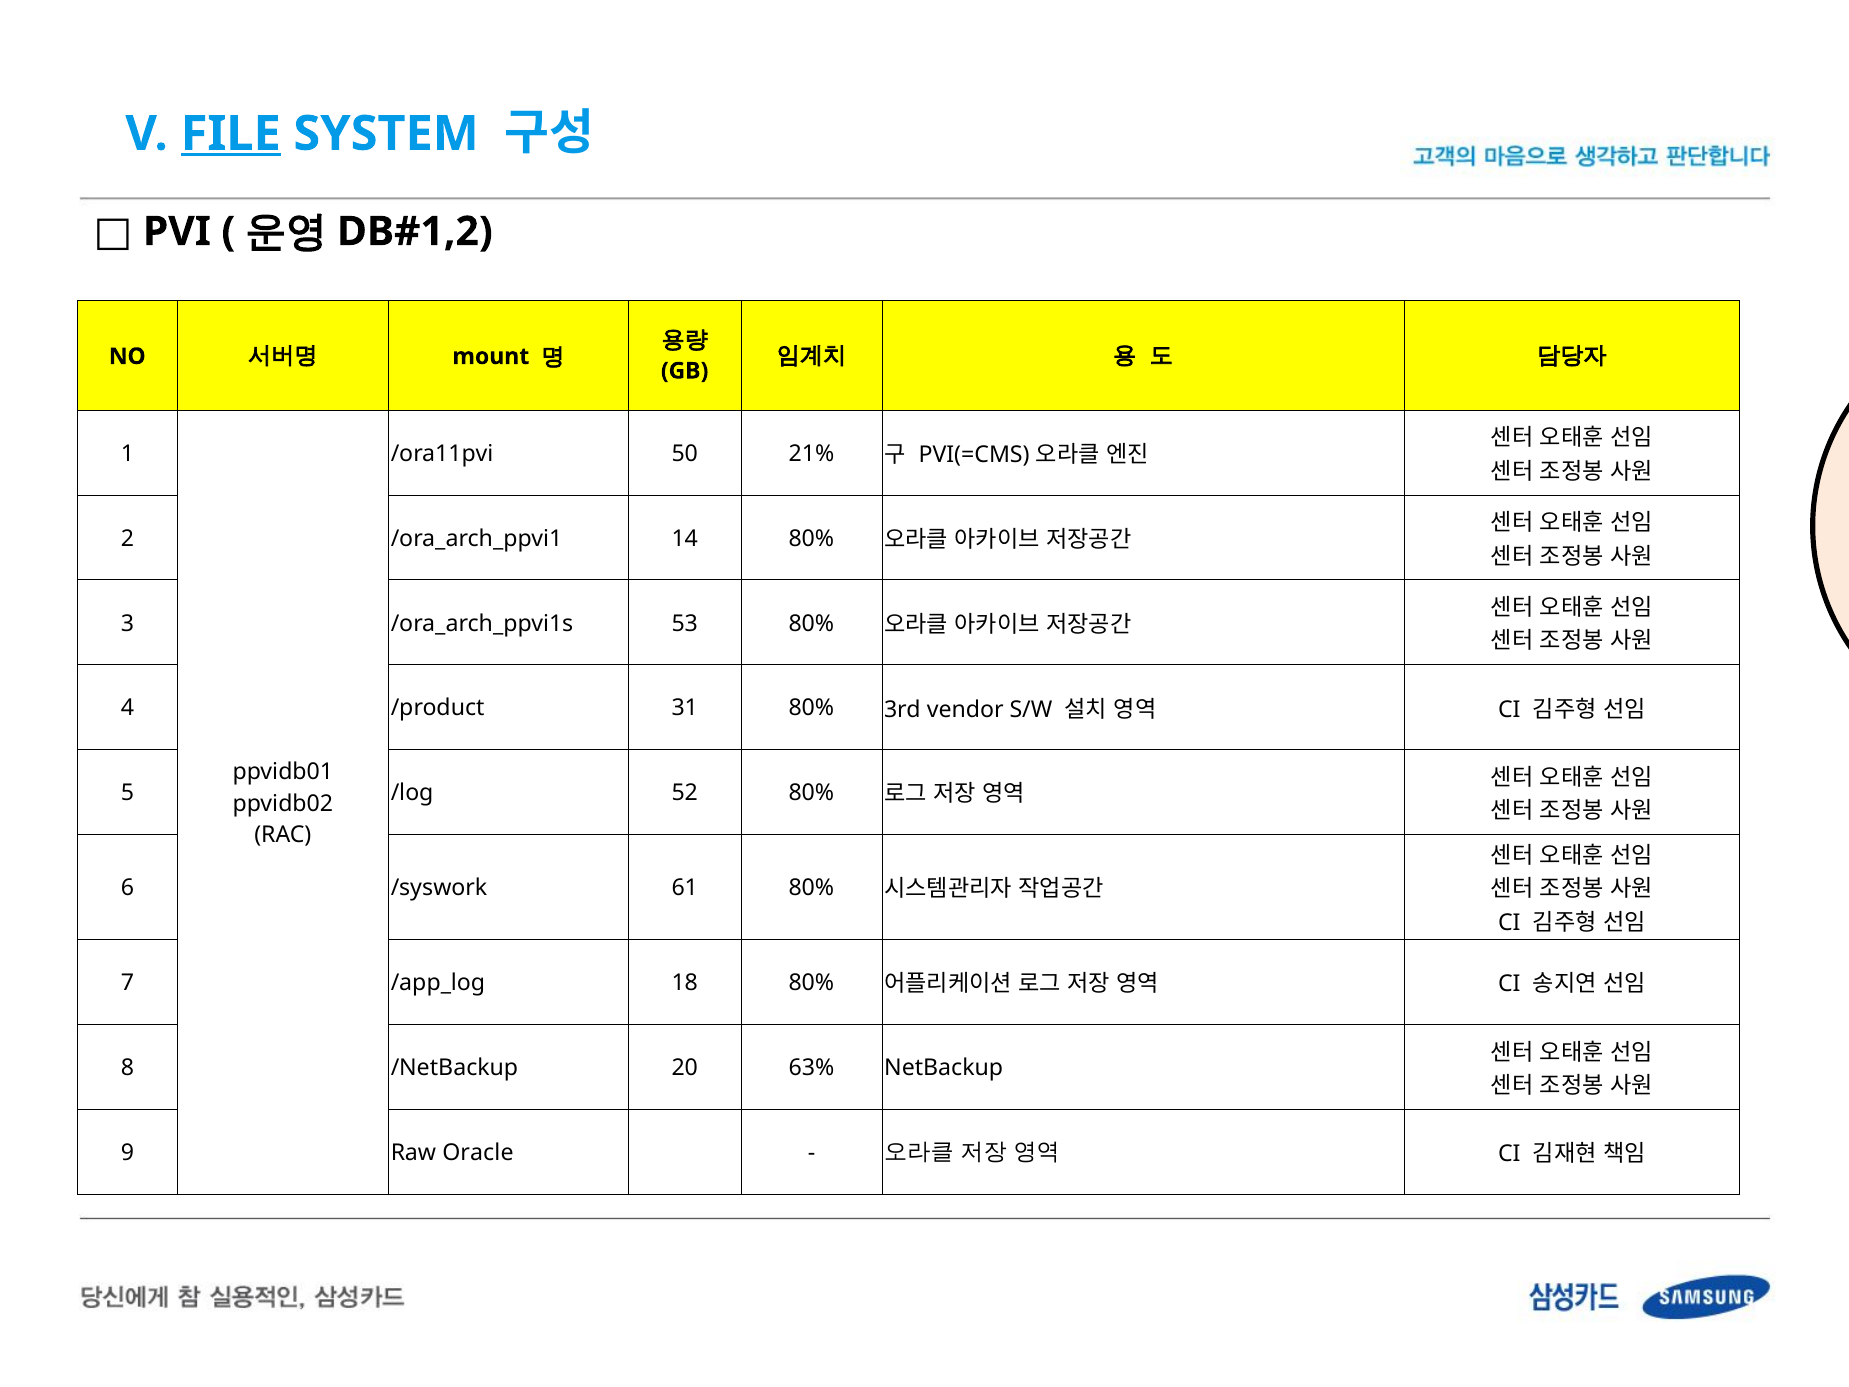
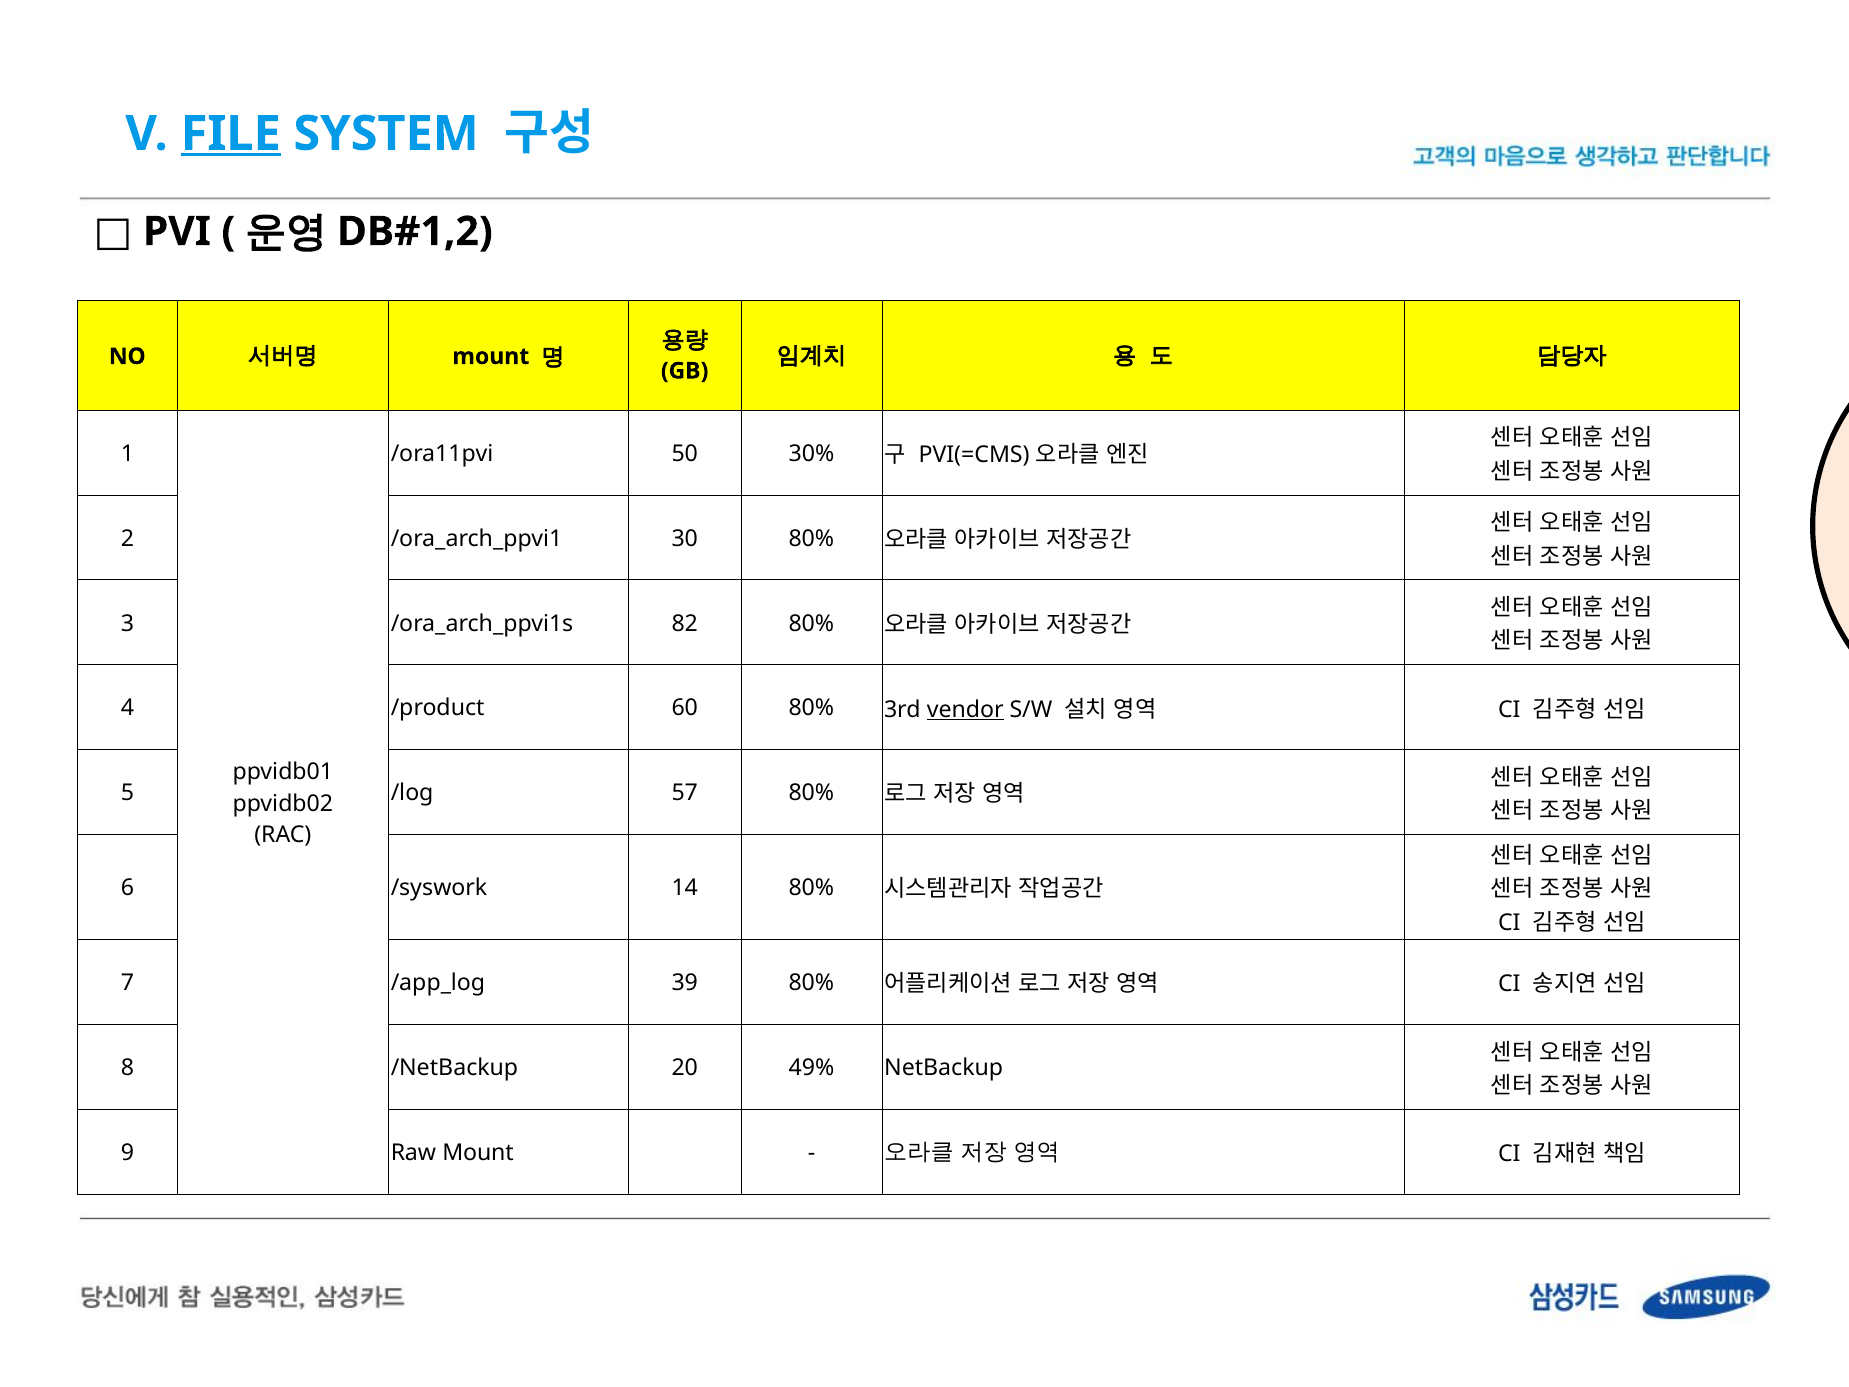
21%: 21% -> 30% (812, 454)
14: 14 -> 30 (685, 538)
53: 53 -> 82 (685, 623)
31: 31 -> 60 (685, 708)
vendor underline: none -> present (965, 709)
52: 52 -> 57 (685, 793)
61: 61 -> 14 (685, 888)
18: 18 -> 39 (685, 983)
63%: 63% -> 49% (812, 1068)
Raw Oracle: Oracle -> Mount (478, 1153)
